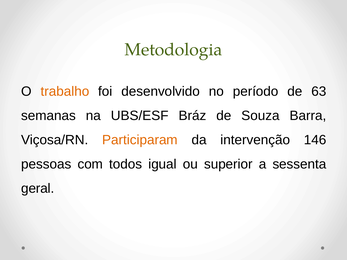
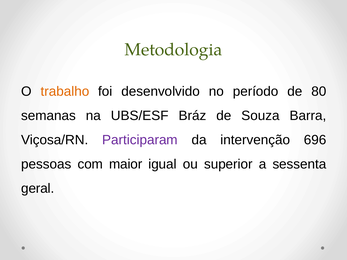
63: 63 -> 80 (319, 92)
Participaram colour: orange -> purple (140, 140)
146: 146 -> 696 (315, 140)
todos: todos -> maior (126, 164)
